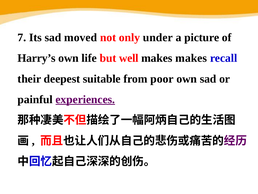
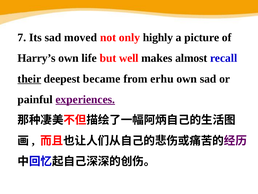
under: under -> highly (158, 37)
makes makes: makes -> almost (191, 58)
their underline: none -> present (29, 79)
suitable: suitable -> became (102, 79)
poor: poor -> erhu (162, 79)
